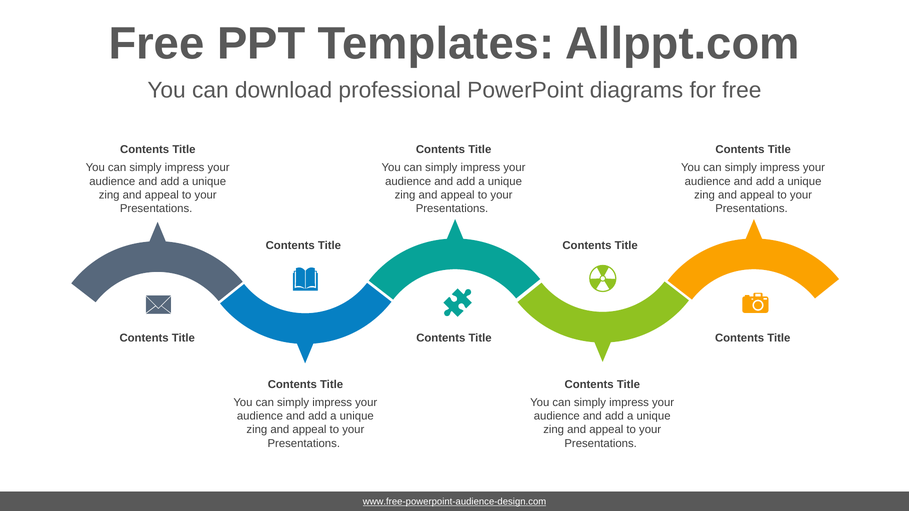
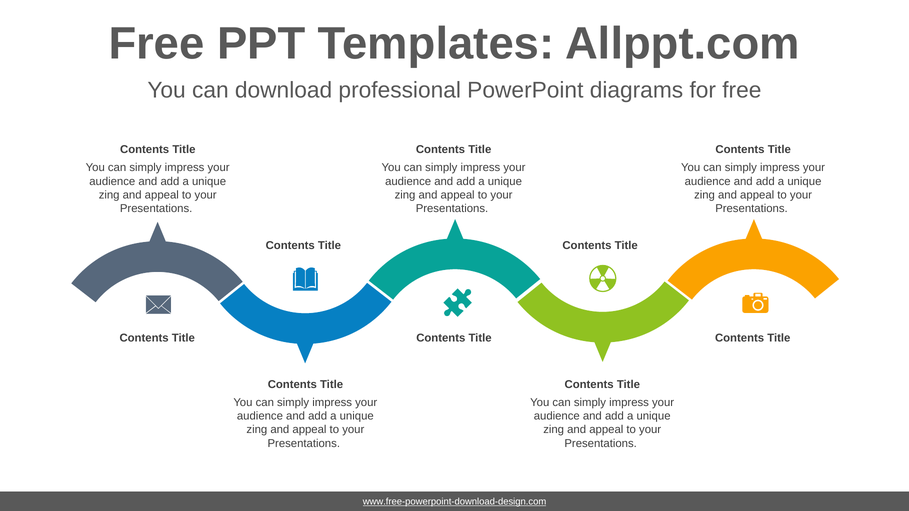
www.free-powerpoint-audience-design.com: www.free-powerpoint-audience-design.com -> www.free-powerpoint-download-design.com (455, 502)
